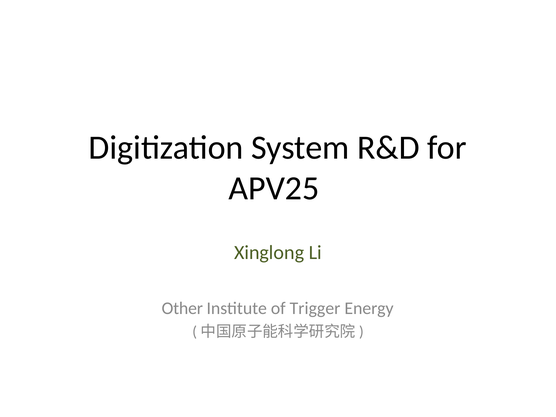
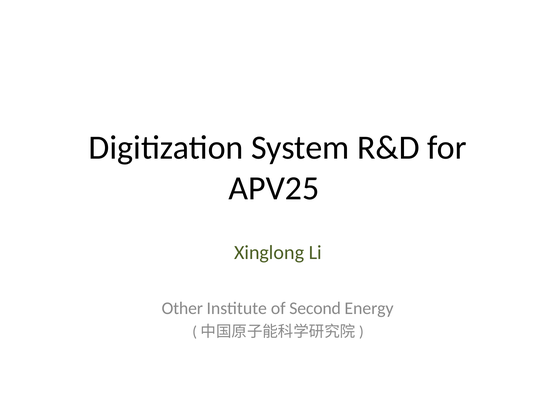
Trigger: Trigger -> Second (315, 308)
